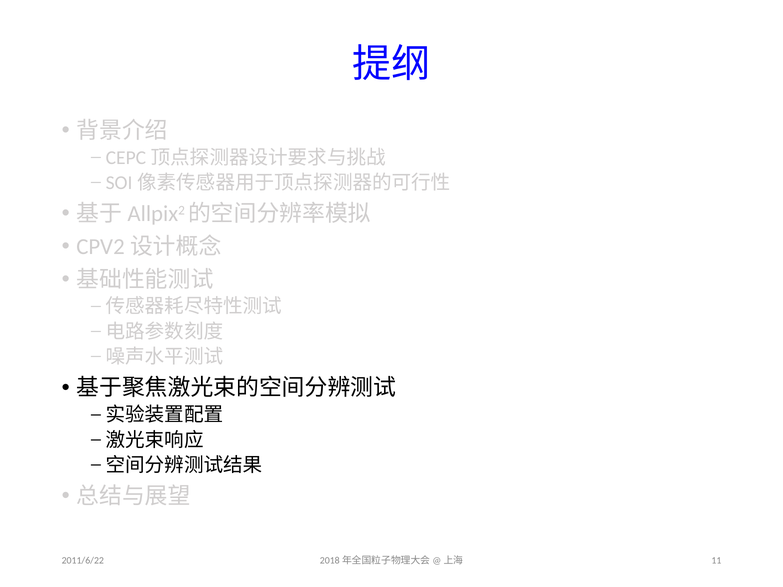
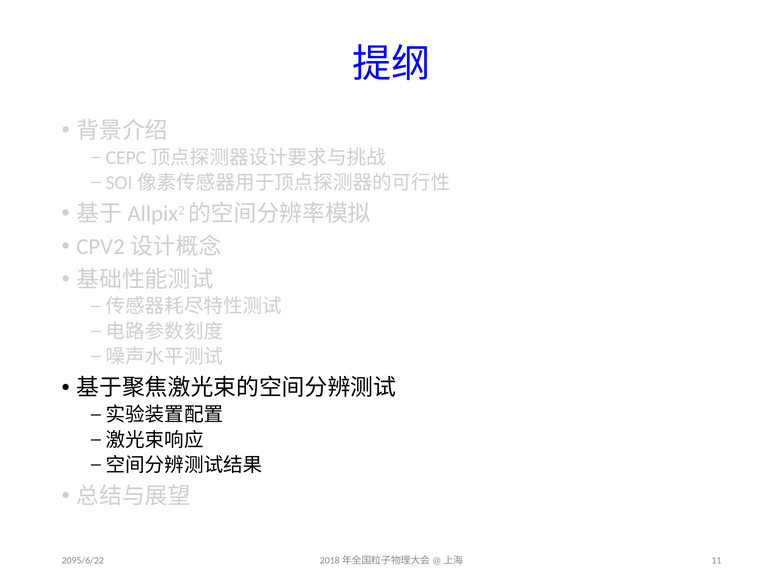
2011/6/22: 2011/6/22 -> 2095/6/22 (83, 561)
